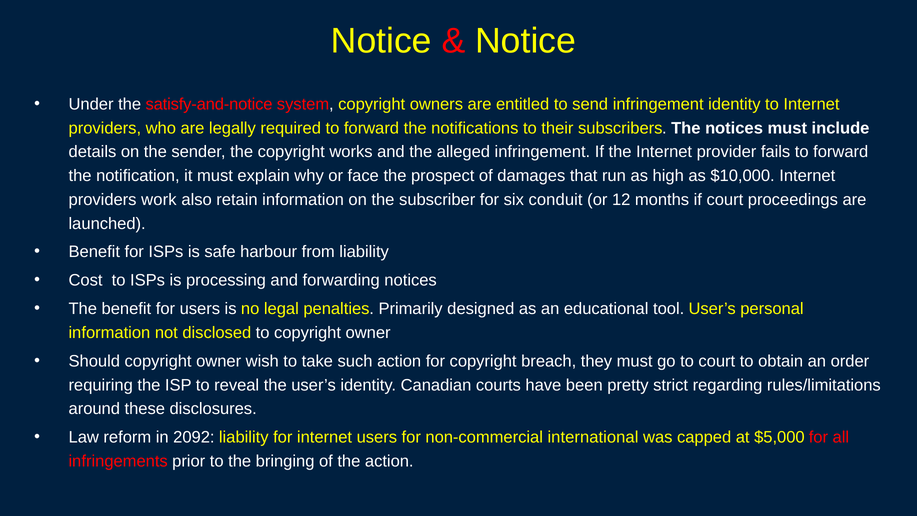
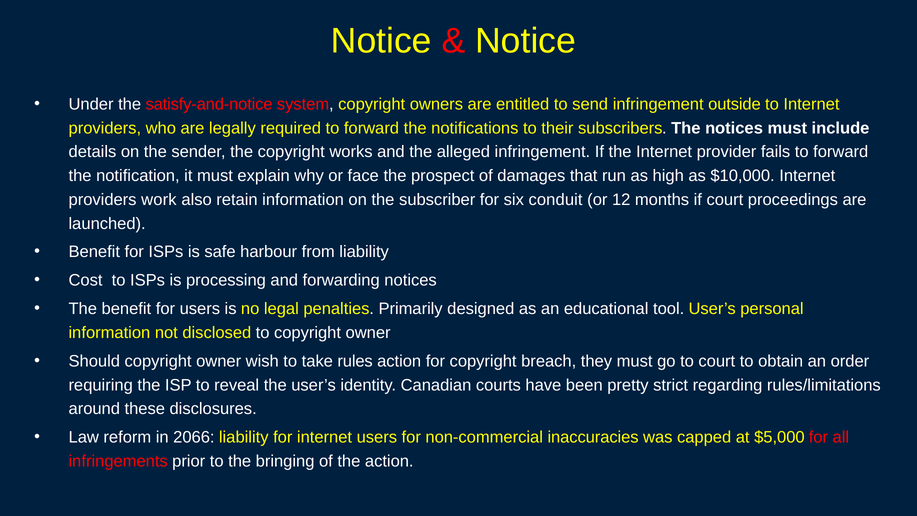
infringement identity: identity -> outside (734, 104)
such: such -> rules (355, 361)
2092: 2092 -> 2066 (194, 437)
international: international -> inaccuracies (593, 437)
